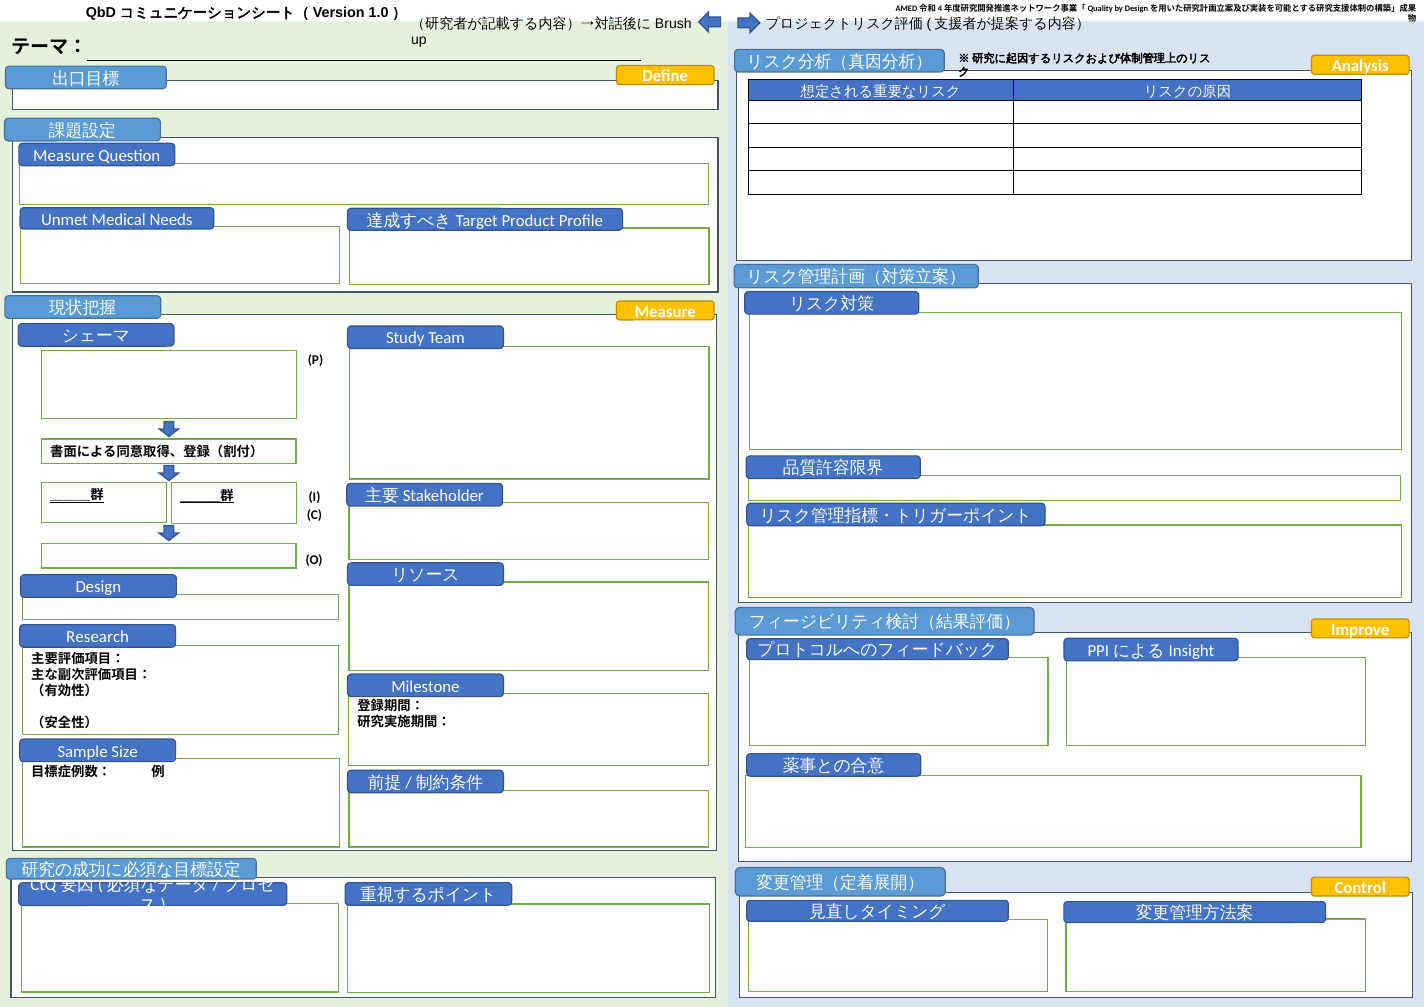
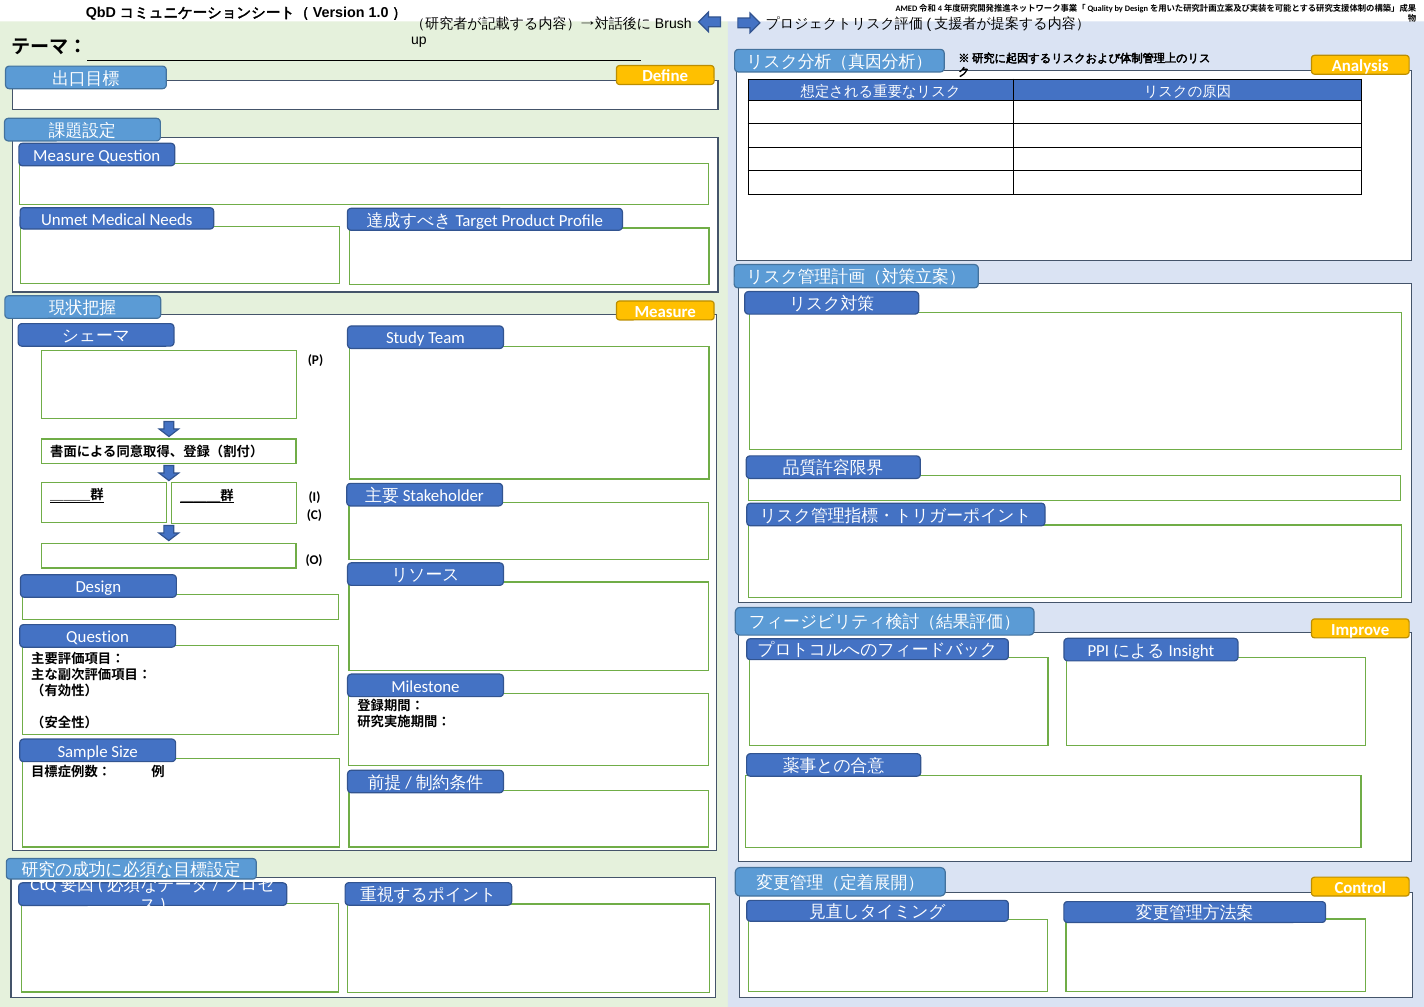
Research: Research -> Question (98, 637)
